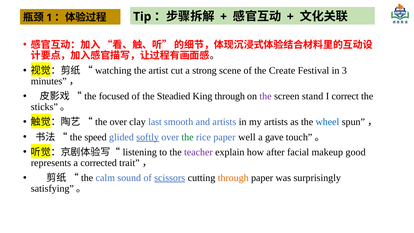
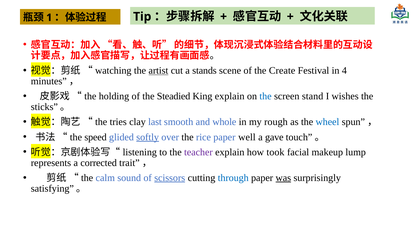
artist underline: none -> present (158, 71)
strong: strong -> stands (204, 71)
3: 3 -> 4 (344, 71)
focused: focused -> holding (114, 96)
King through: through -> explain (230, 96)
the colour: purple -> blue (266, 96)
correct: correct -> wishes (345, 96)
the over: over -> tries (118, 122)
and artists: artists -> whole (224, 122)
my artists: artists -> rough (276, 122)
the colour: green -> black (188, 137)
after: after -> took (275, 152)
good: good -> lump (356, 152)
through colour: orange -> blue (233, 178)
was underline: none -> present (283, 178)
